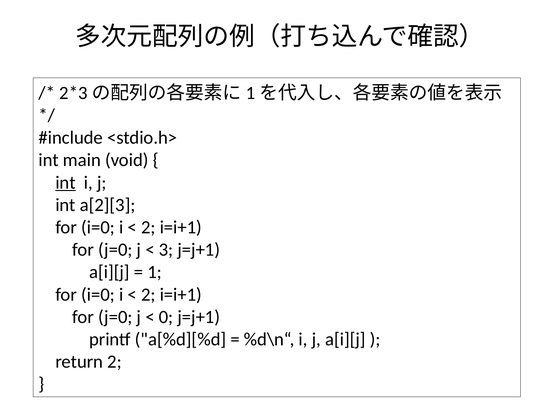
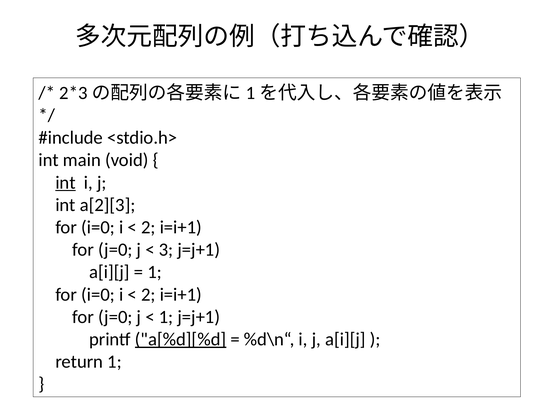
0: 0 -> 1 (166, 317)
a[%d][%d underline: none -> present (181, 339)
return 2: 2 -> 1 (115, 362)
